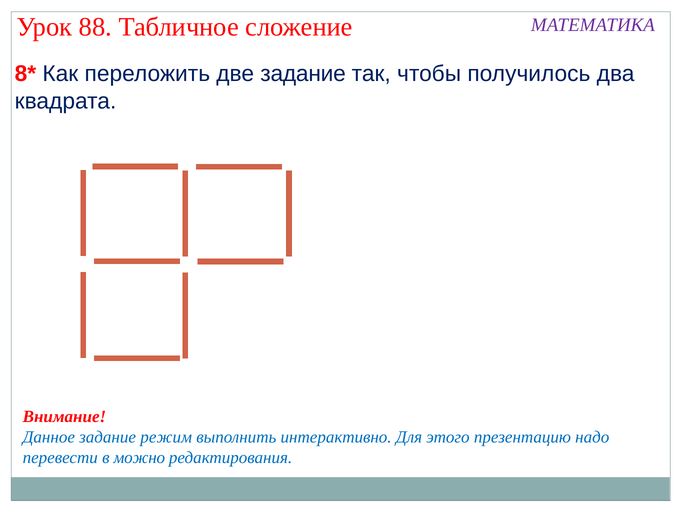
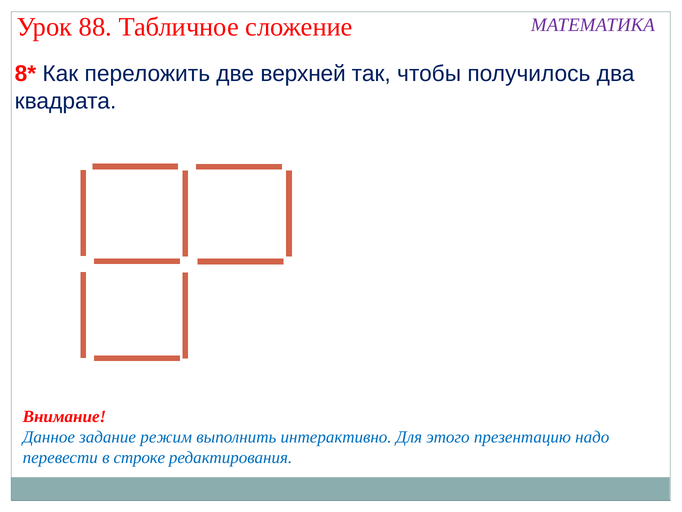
две задание: задание -> верхней (303, 74)
можно: можно -> строке (139, 457)
